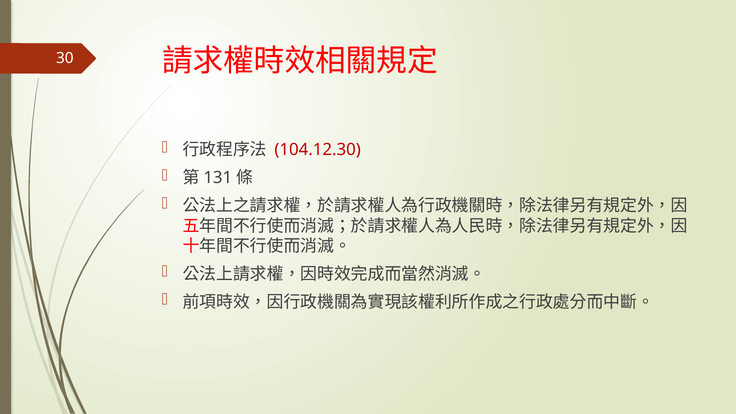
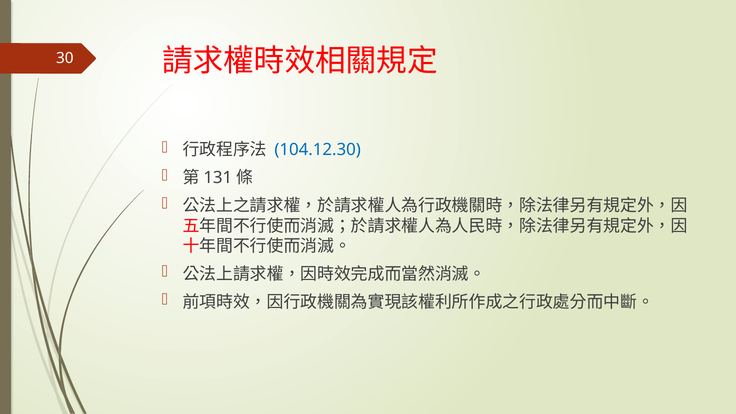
104.12.30 colour: red -> blue (318, 150)
